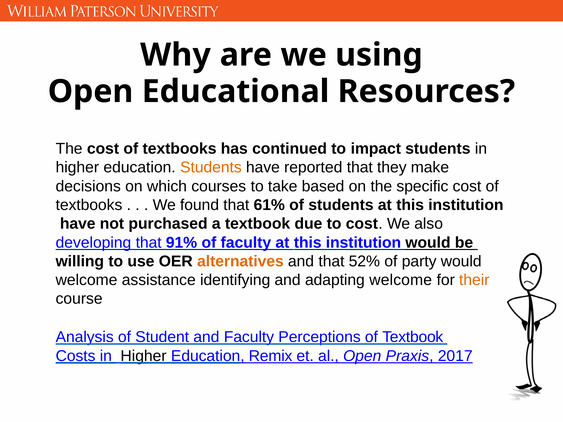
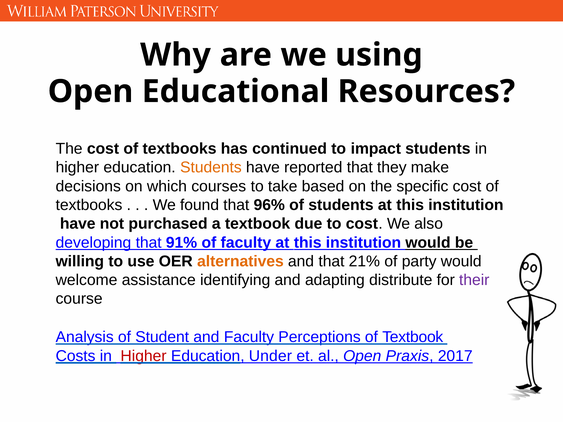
61%: 61% -> 96% (269, 205)
52%: 52% -> 21% (364, 261)
adapting welcome: welcome -> distribute (401, 280)
their colour: orange -> purple (474, 280)
Higher colour: black -> red (144, 356)
Remix: Remix -> Under (270, 356)
